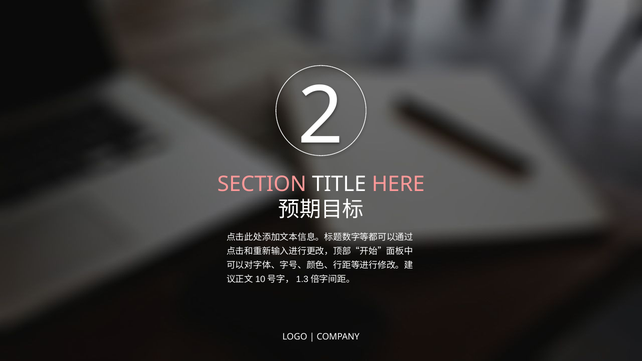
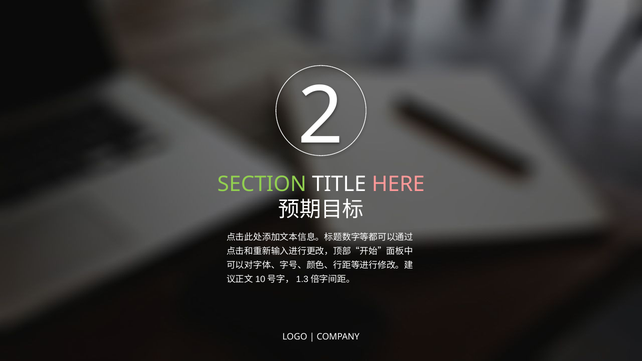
SECTION colour: pink -> light green (262, 184)
